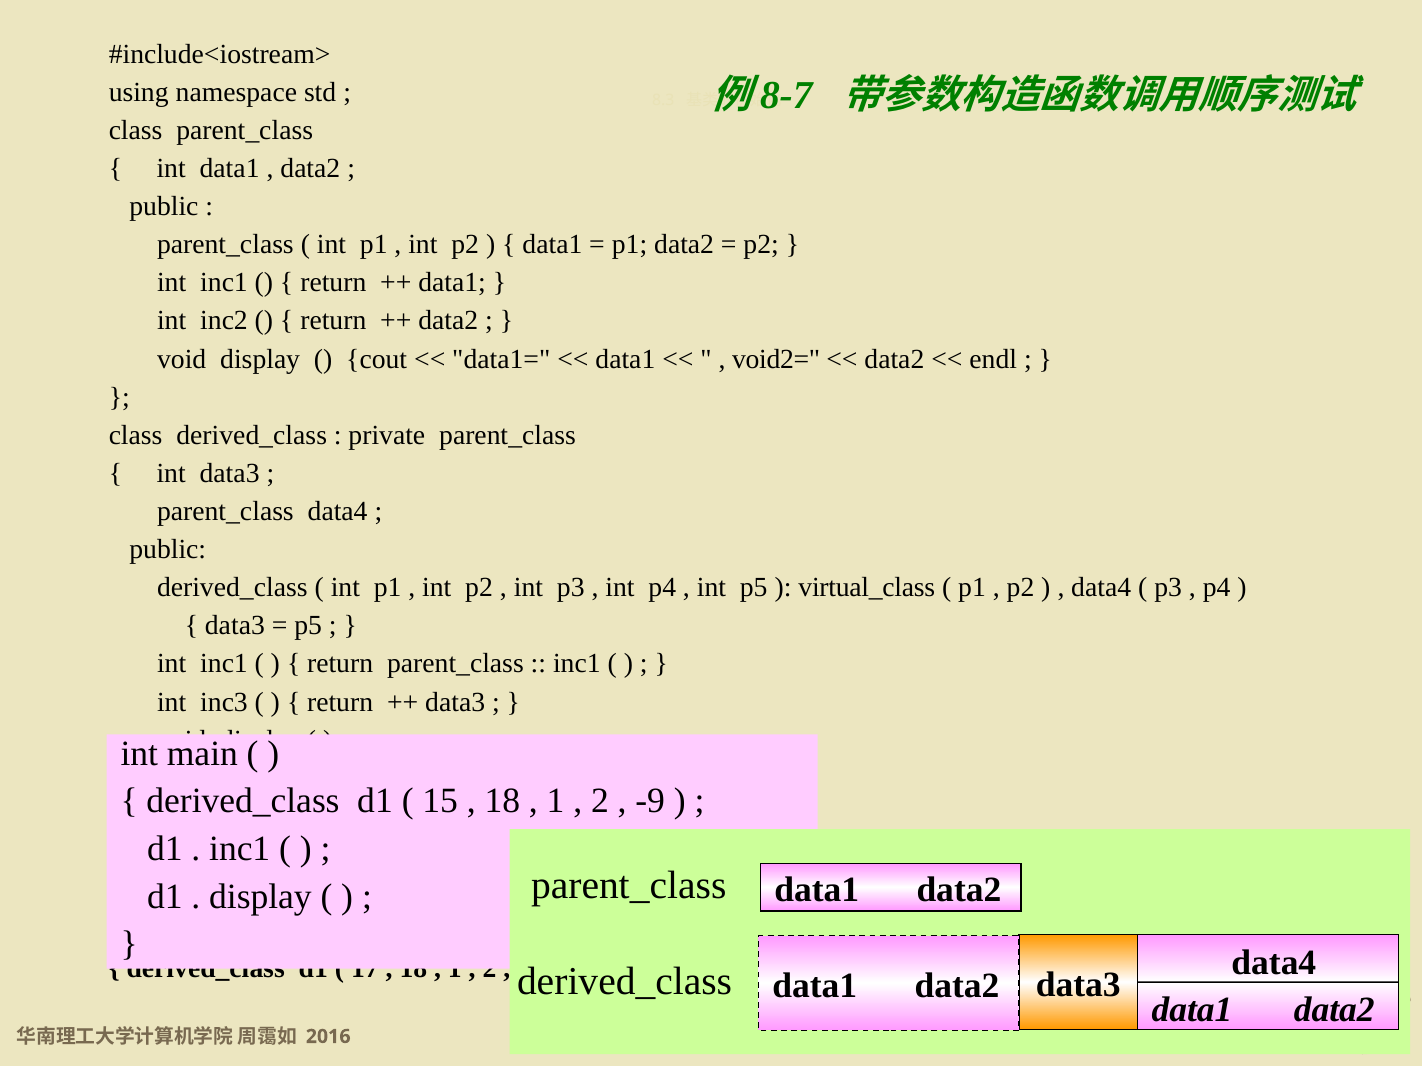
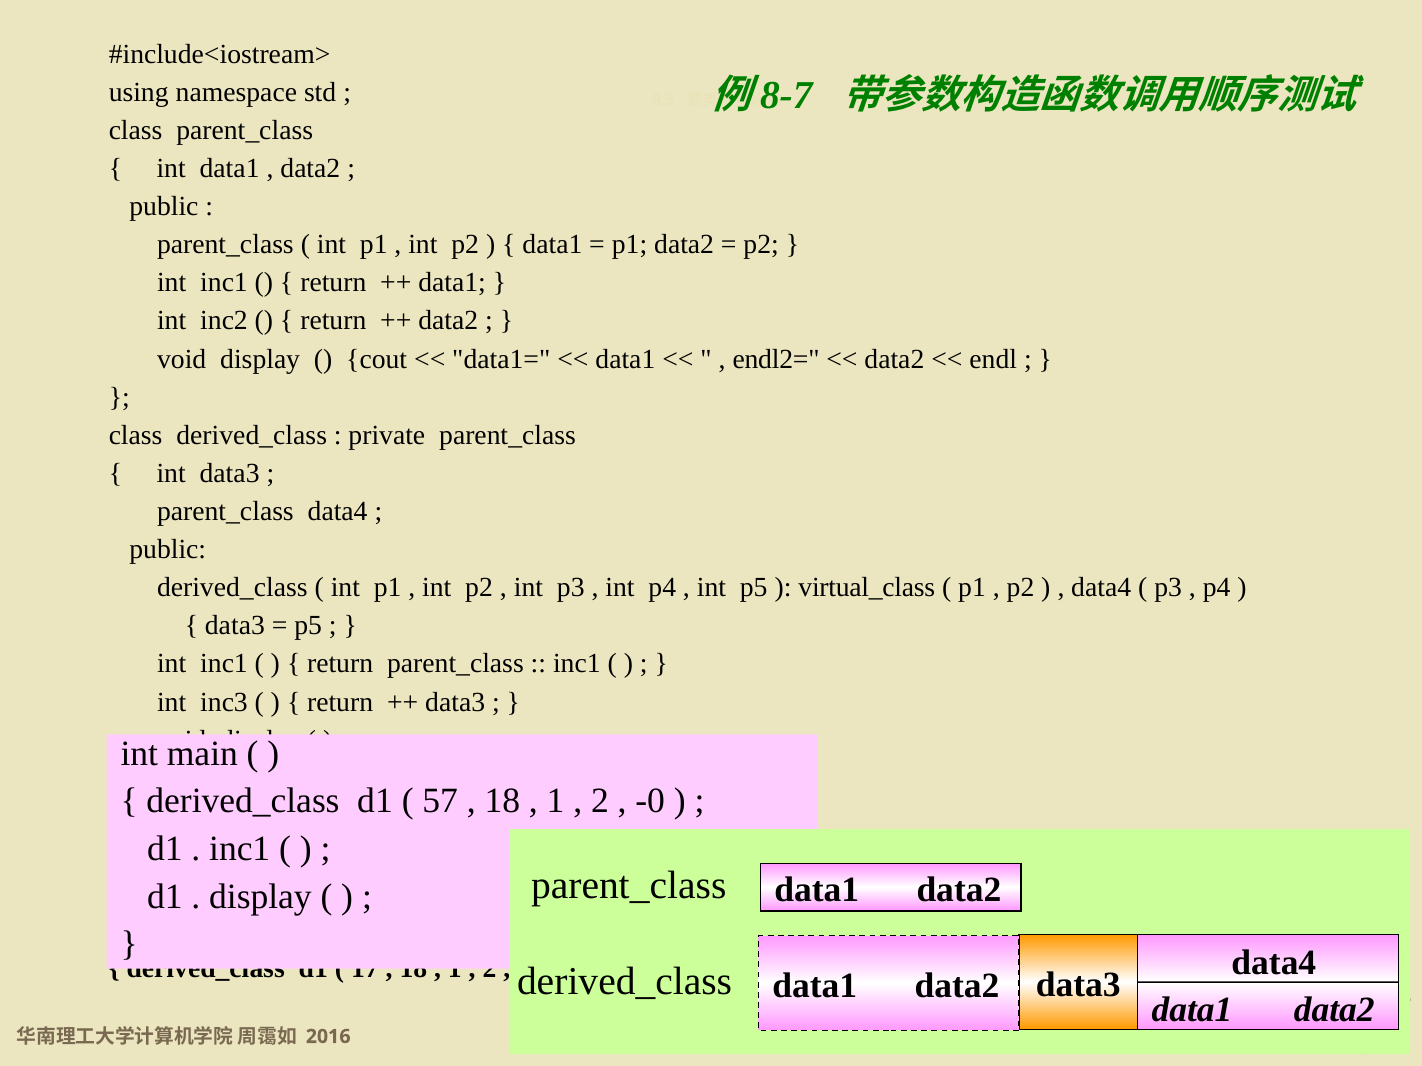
void2=: void2= -> endl2= (776, 359)
15: 15 -> 57 (440, 801)
-9: -9 -> -0 (650, 801)
